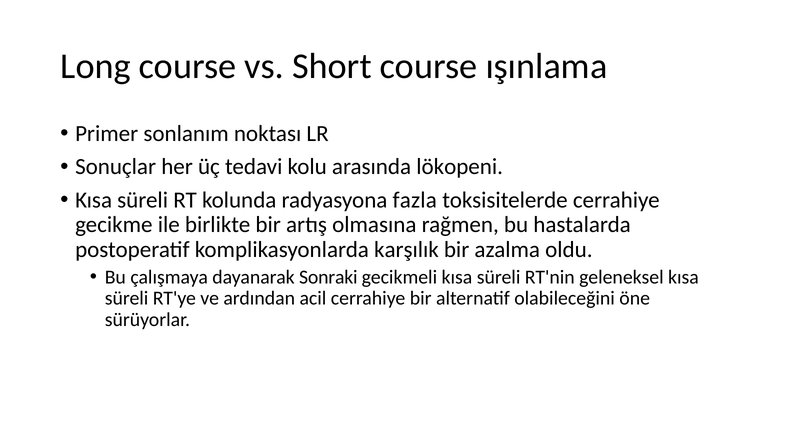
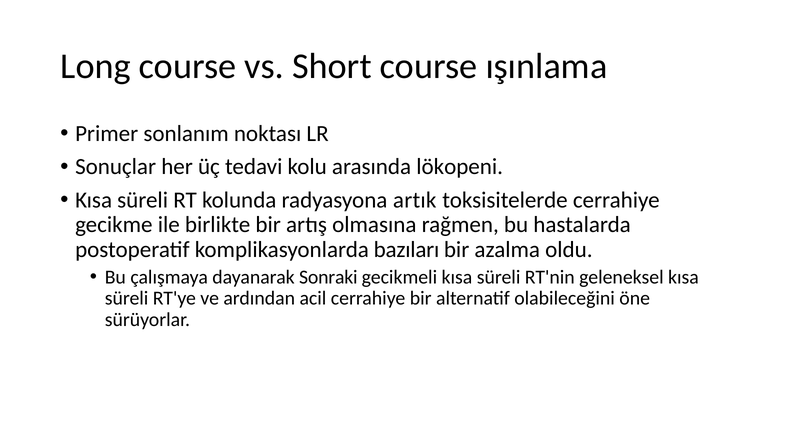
fazla: fazla -> artık (415, 200)
karşılık: karşılık -> bazıları (407, 250)
